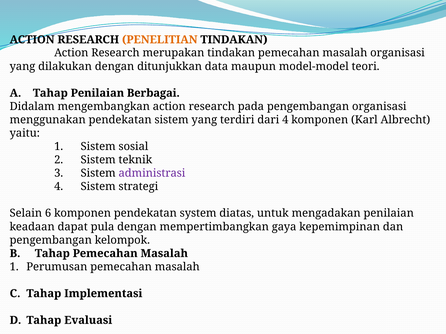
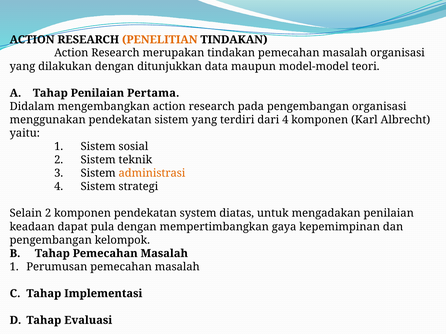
Berbagai: Berbagai -> Pertama (153, 93)
administrasi colour: purple -> orange (152, 173)
Selain 6: 6 -> 2 (48, 214)
